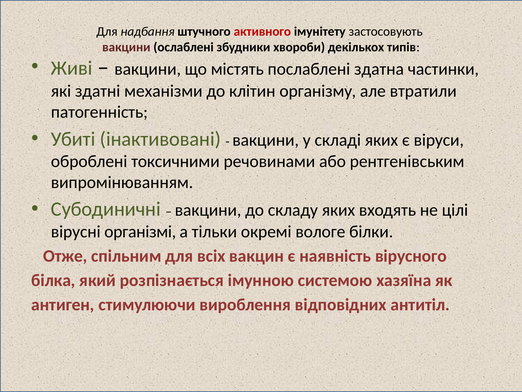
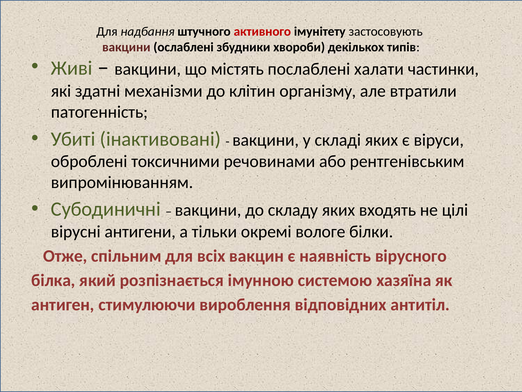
здатна: здатна -> халати (379, 69)
організмі: організмі -> антигени (140, 231)
